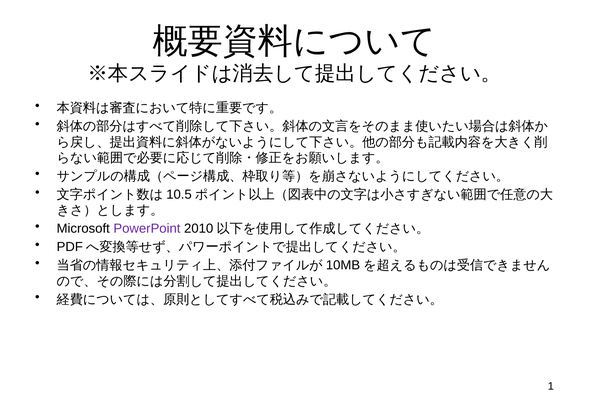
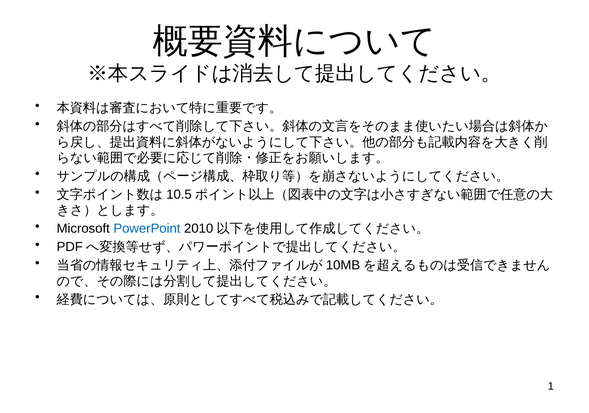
PowerPoint colour: purple -> blue (147, 229)
